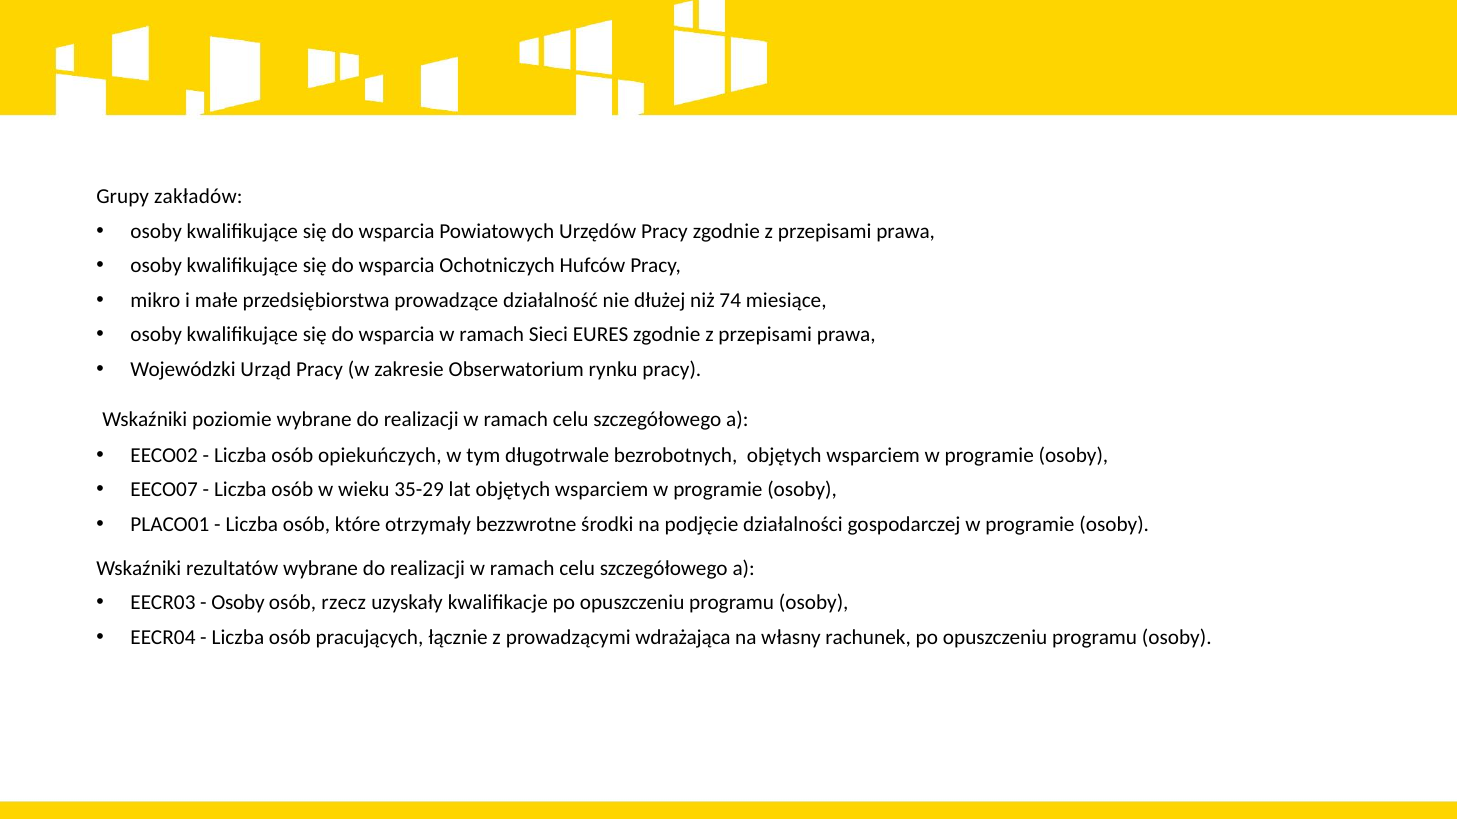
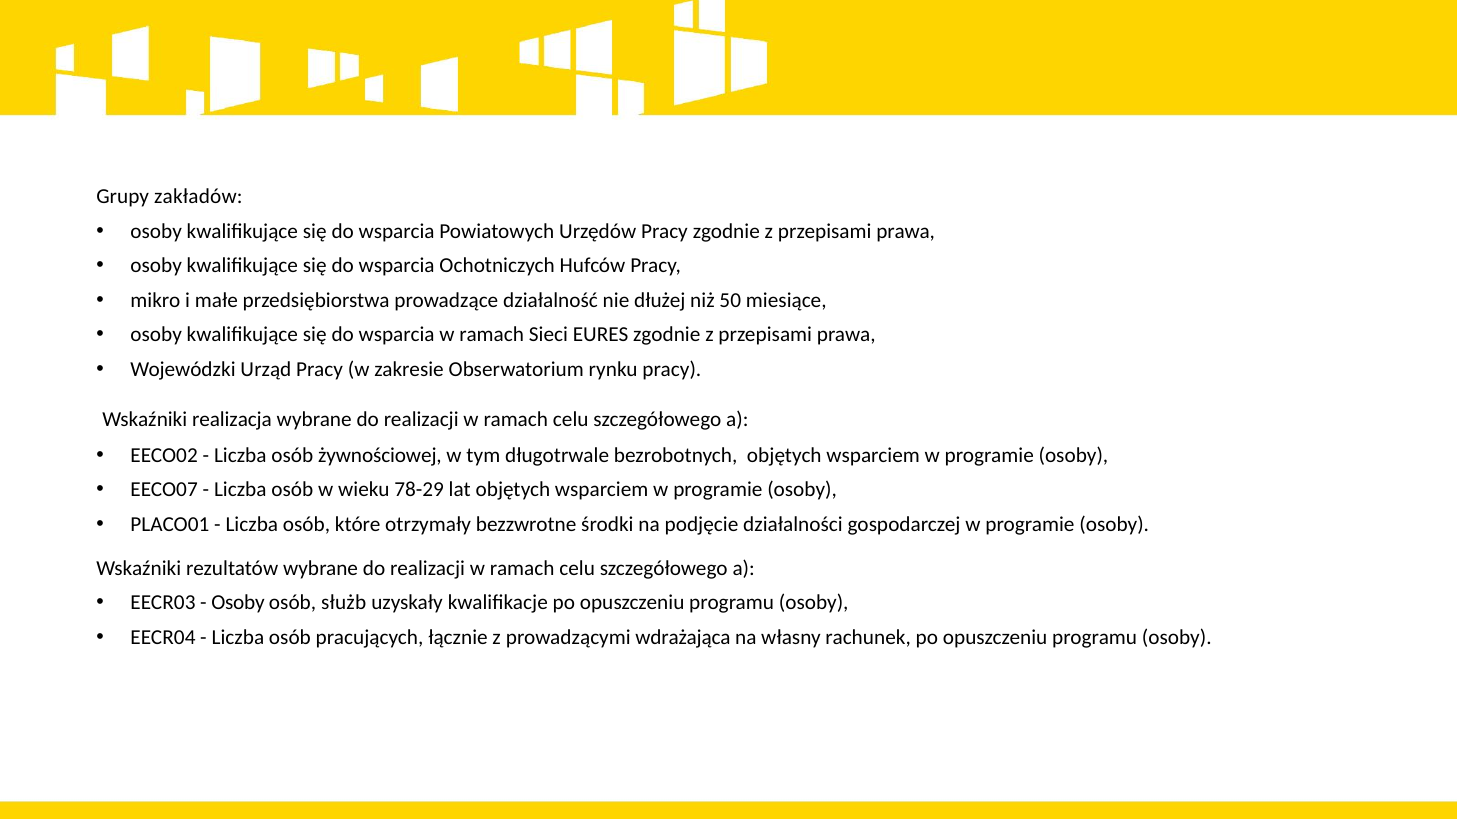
74: 74 -> 50 (730, 301)
poziomie: poziomie -> realizacja (232, 420)
opiekuńczych: opiekuńczych -> żywnościowej (380, 455)
35-29: 35-29 -> 78-29 (419, 490)
rzecz: rzecz -> służb (344, 603)
